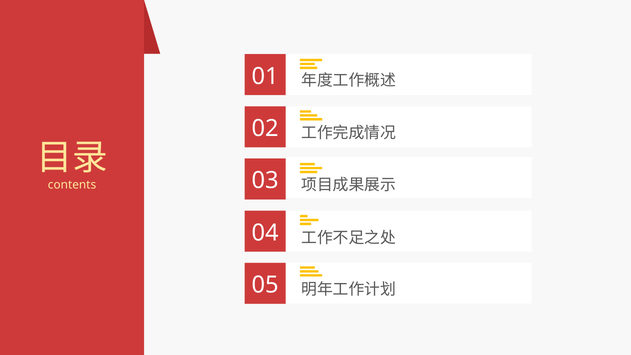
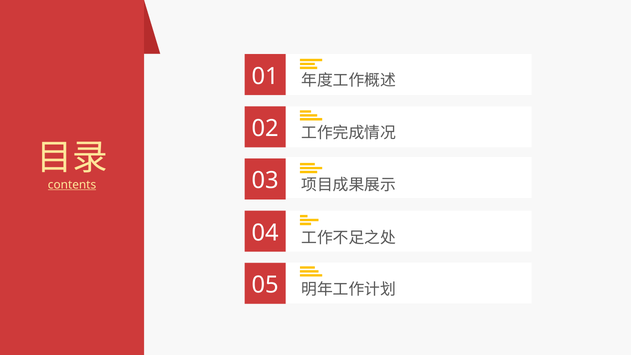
contents underline: none -> present (72, 185)
